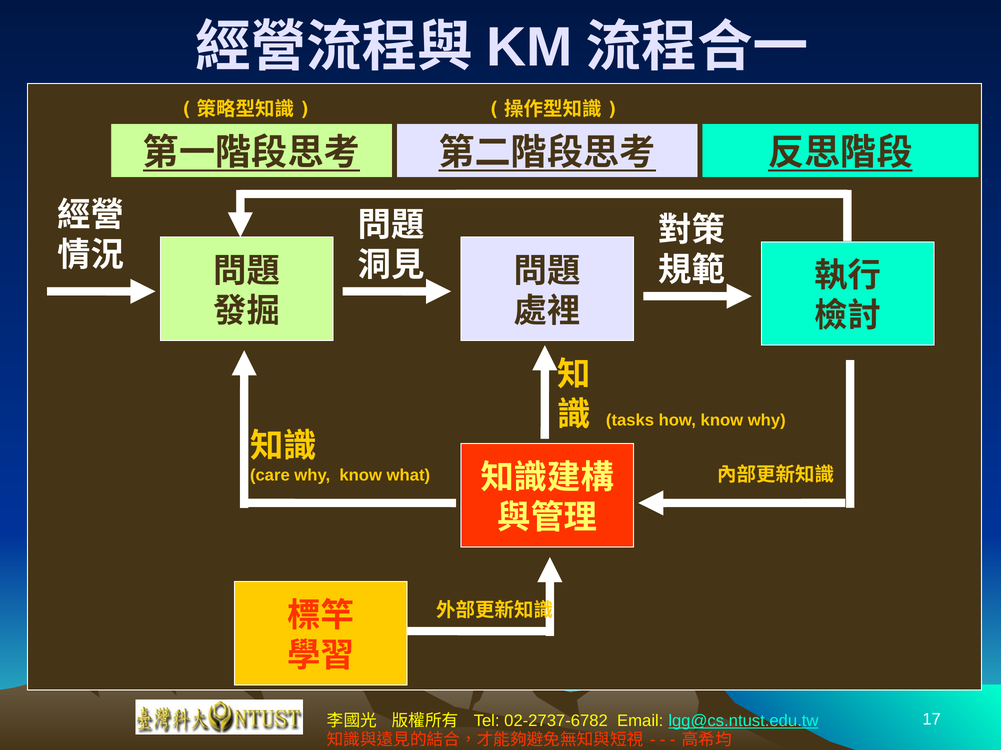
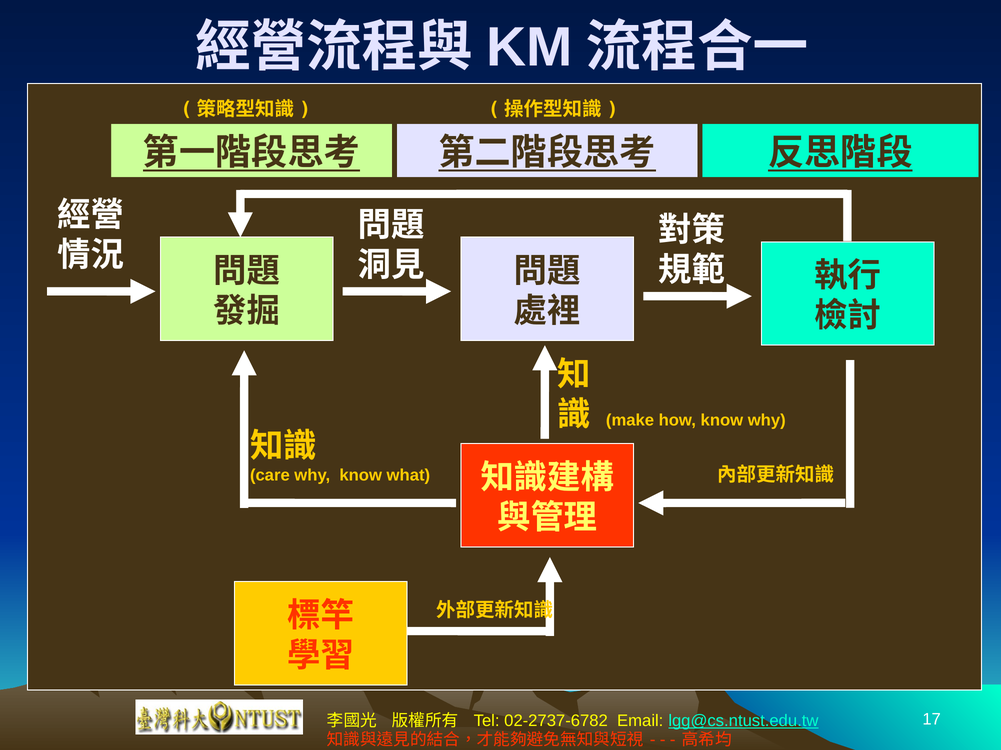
tasks: tasks -> make (630, 421)
